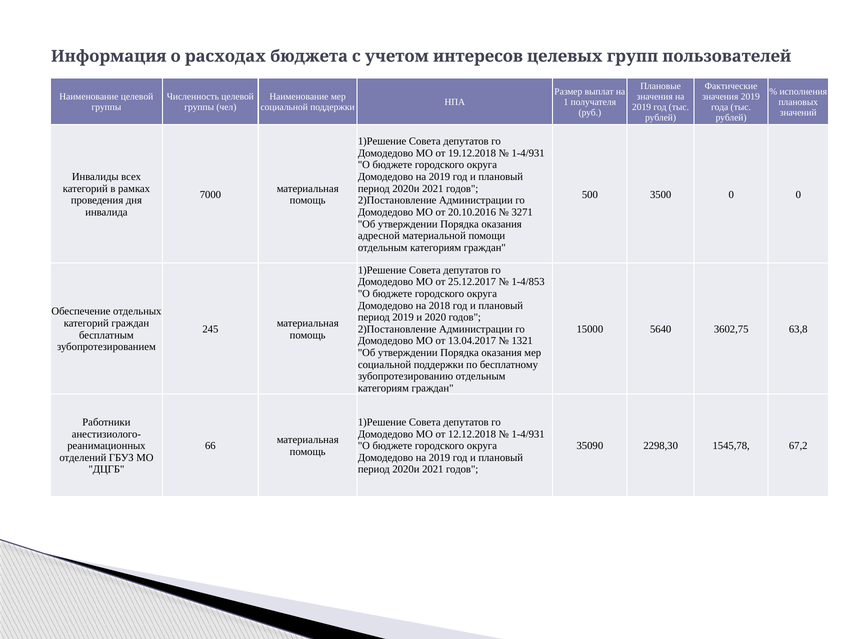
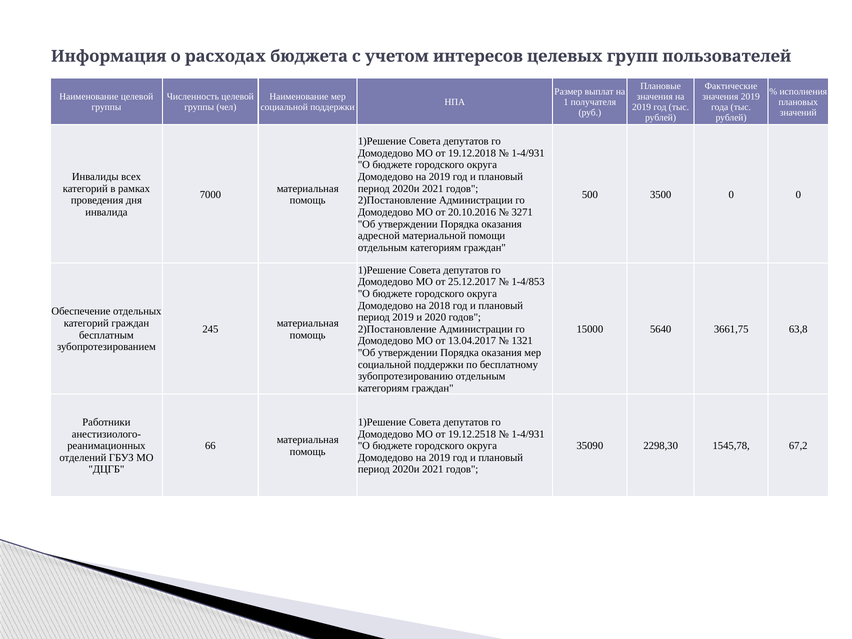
3602,75: 3602,75 -> 3661,75 (731, 329)
12.12.2018: 12.12.2018 -> 19.12.2518 (472, 434)
